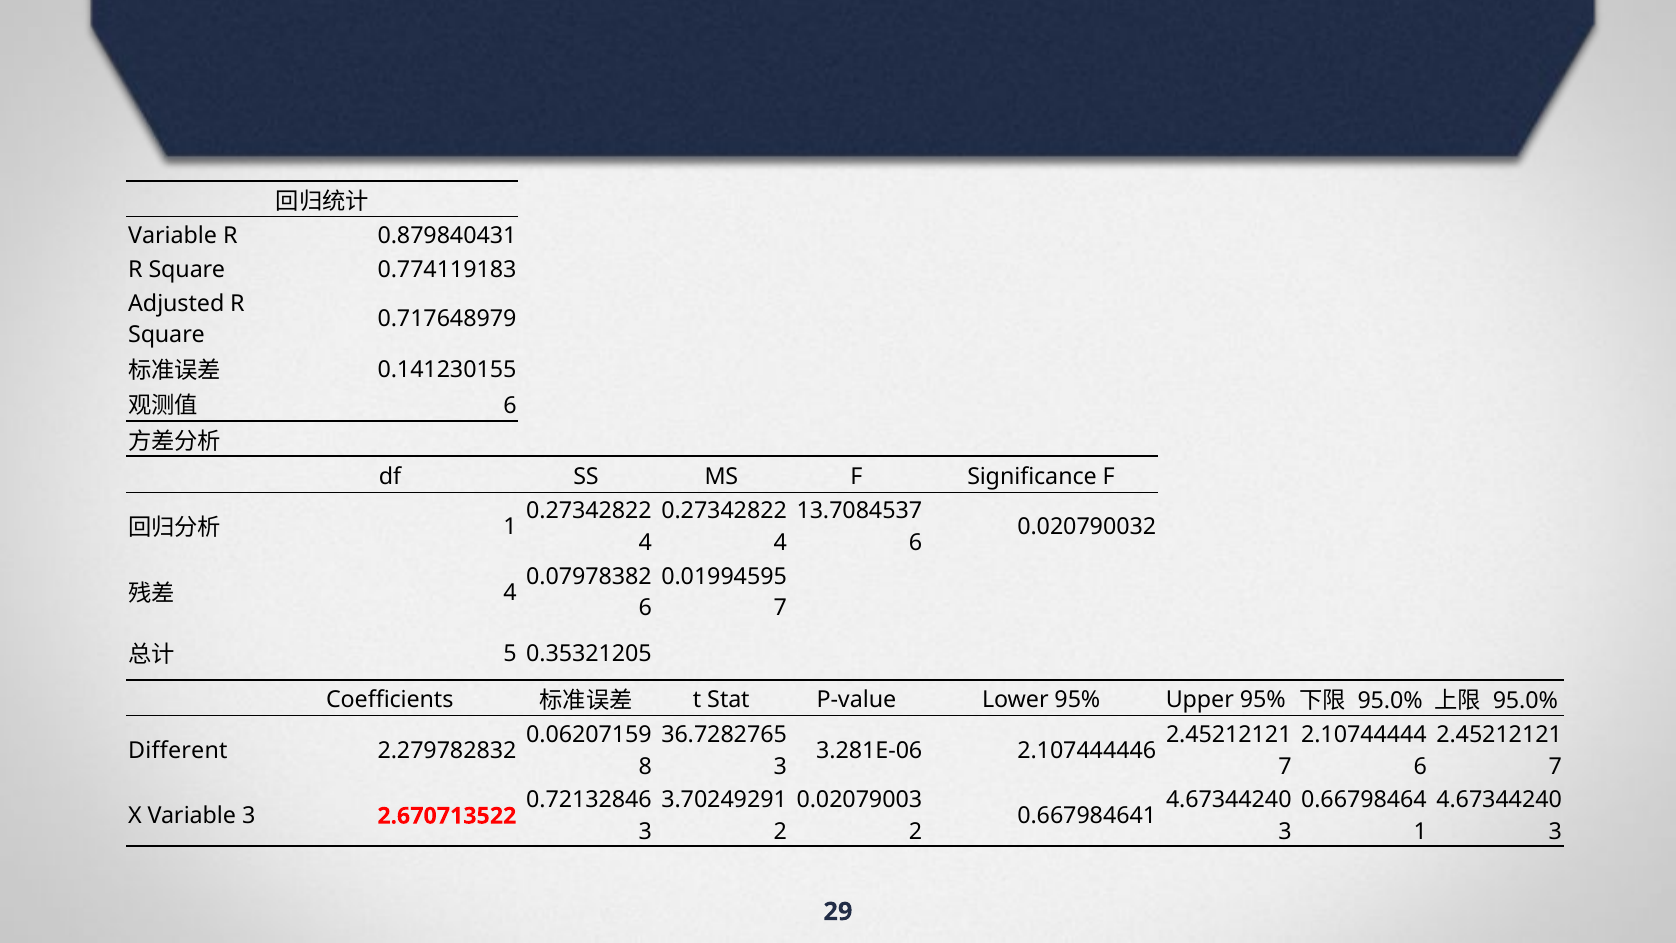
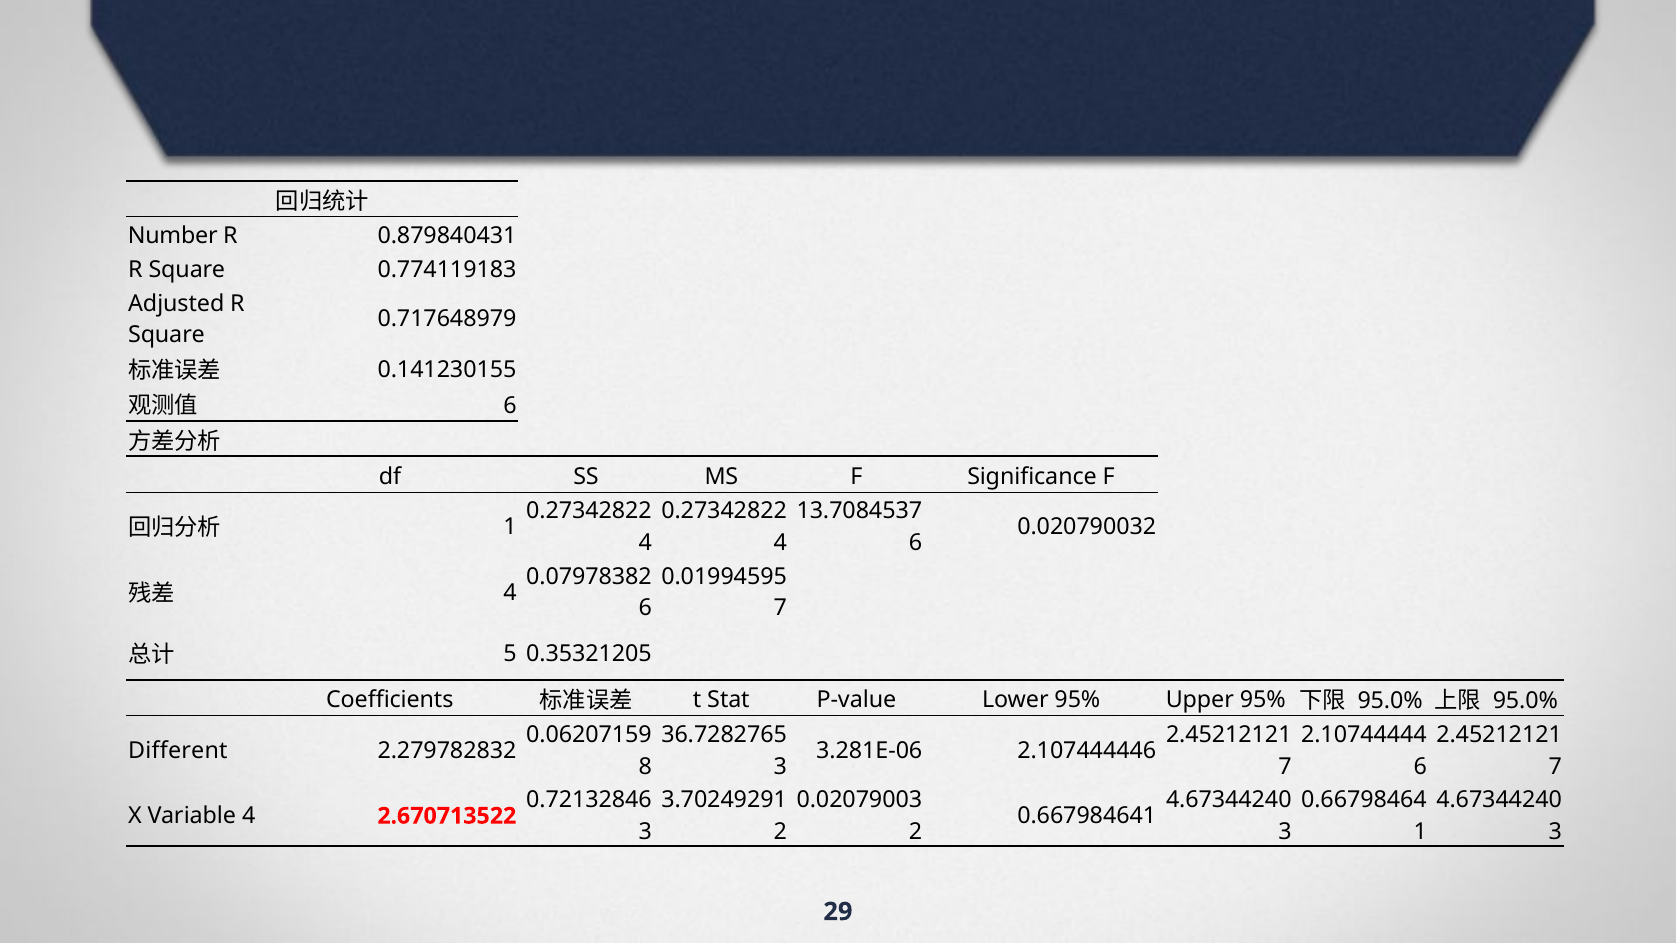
Variable: Variable -> Number (173, 236)
Variable 3: 3 -> 4 (249, 816)
